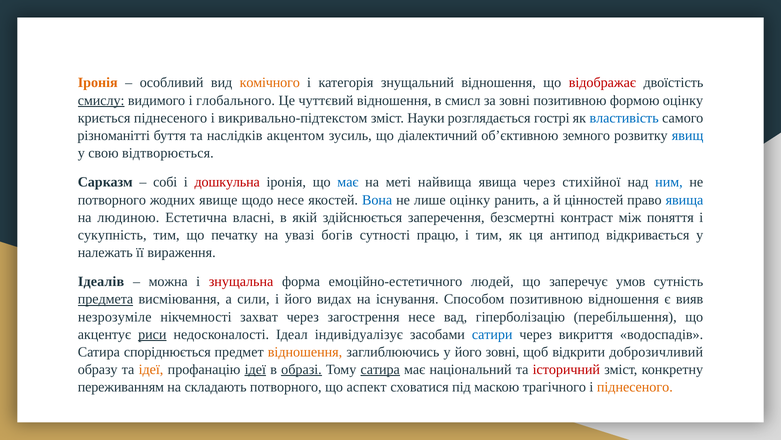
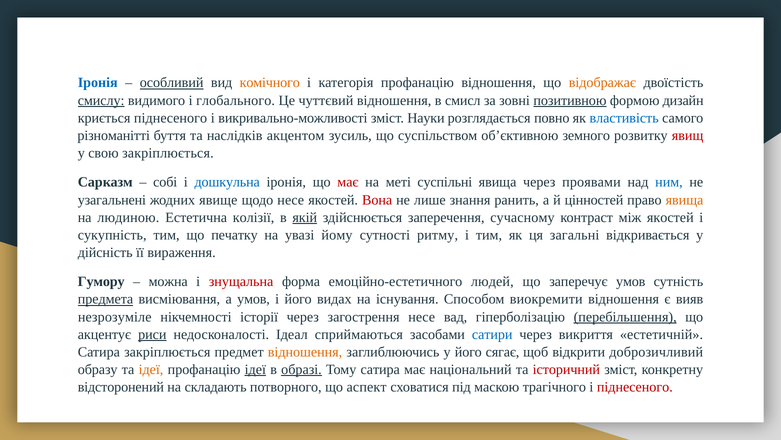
Іронія colour: orange -> blue (98, 83)
особливий underline: none -> present (172, 83)
категорія знущальний: знущальний -> профанацію (417, 83)
відображає colour: red -> orange (602, 83)
позитивною underline: none -> present (570, 100)
формою оцінку: оцінку -> дизайн (683, 100)
викривально-підтекстом: викривально-підтекстом -> викривально-можливості (293, 118)
гострі: гострі -> повно (552, 118)
діалектичний: діалектичний -> суспільством (438, 135)
явищ colour: blue -> red (688, 135)
свою відтворюється: відтворюється -> закріплюється (168, 153)
дошкульна colour: red -> blue (227, 182)
має colour: blue -> red (348, 182)
найвища: найвища -> суспільні (445, 182)
стихійної: стихійної -> проявами (591, 182)
потворного: потворного -> узагальнені (112, 200)
Вона colour: blue -> red (377, 200)
лише оцінку: оцінку -> знання (470, 200)
явища colour: blue -> orange (685, 200)
власні: власні -> колізії (254, 217)
якій underline: none -> present (305, 217)
безсмертні: безсмертні -> сучасному (522, 217)
між поняття: поняття -> якостей (670, 217)
богів: богів -> йому (337, 235)
працю: працю -> ритму (438, 235)
антипод: антипод -> загальні (575, 235)
належать: належать -> дійсність (105, 252)
Ідеалів: Ідеалів -> Гумору (101, 281)
а сили: сили -> умов (254, 299)
Способом позитивною: позитивною -> виокремити (546, 299)
захват: захват -> історії (259, 316)
перебільшення underline: none -> present (625, 316)
індивідуалізує: індивідуалізує -> сприймаються (359, 334)
водоспадів: водоспадів -> естетичній (662, 334)
Сатира споріднюється: споріднюється -> закріплюється (167, 351)
його зовні: зовні -> сягає (503, 351)
сатира underline: present -> none (380, 369)
переживанням: переживанням -> відсторонений (121, 386)
піднесеного colour: orange -> red (635, 386)
